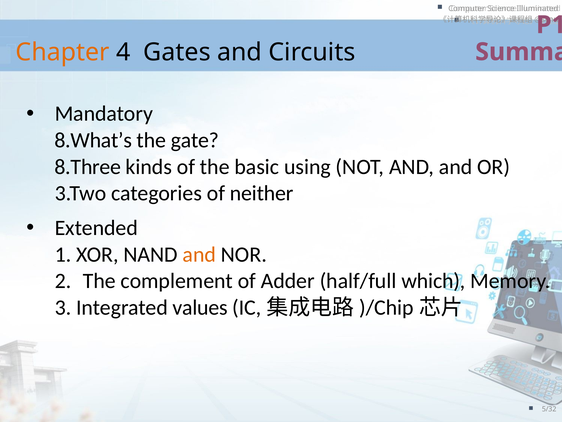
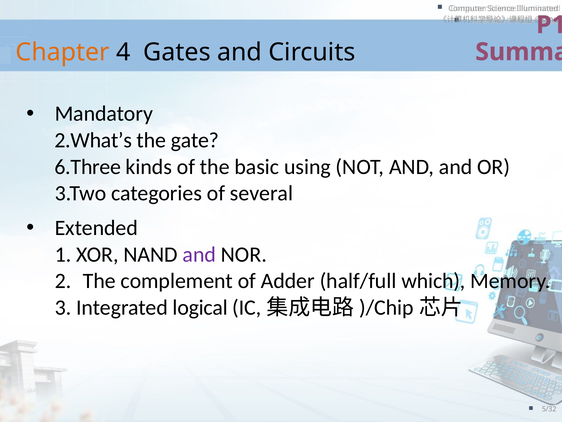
8.What’s: 8.What’s -> 2.What’s (93, 140)
8.Three: 8.Three -> 6.Three (88, 167)
neither: neither -> several (262, 193)
and colour: orange -> purple (199, 254)
values: values -> logical (200, 307)
